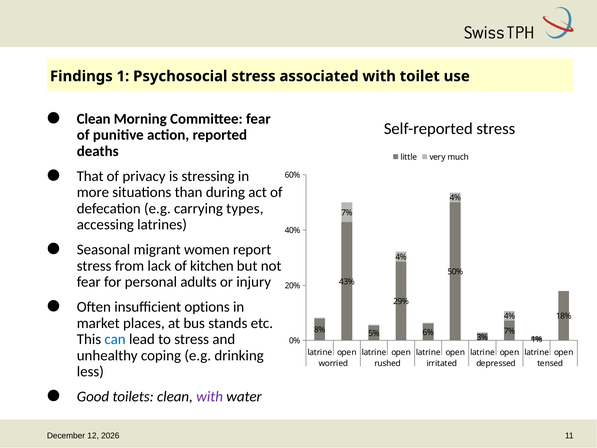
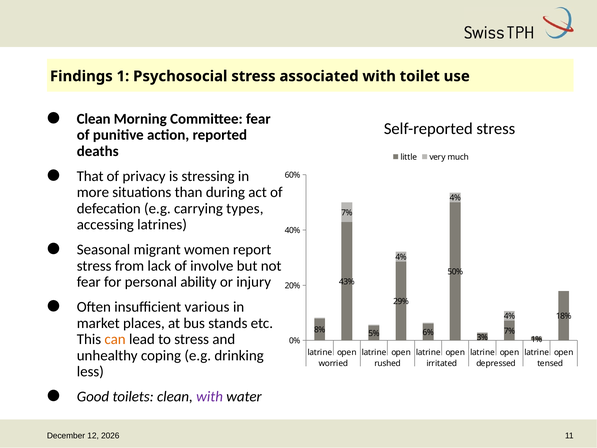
kitchen: kitchen -> involve (212, 266)
adults: adults -> ability (199, 282)
options: options -> various (207, 307)
can colour: blue -> orange (115, 339)
